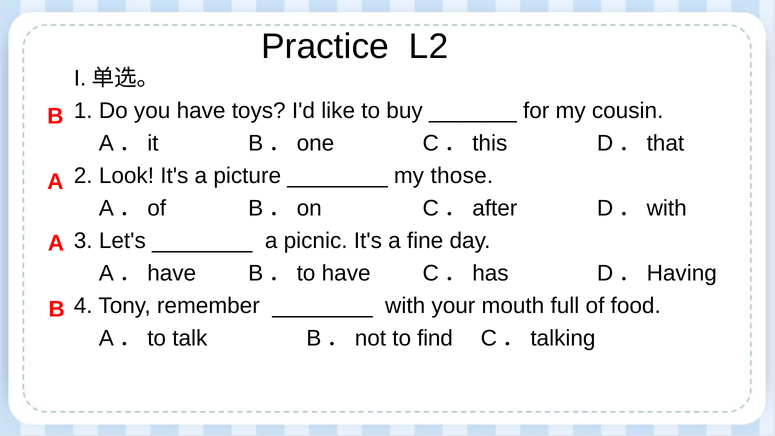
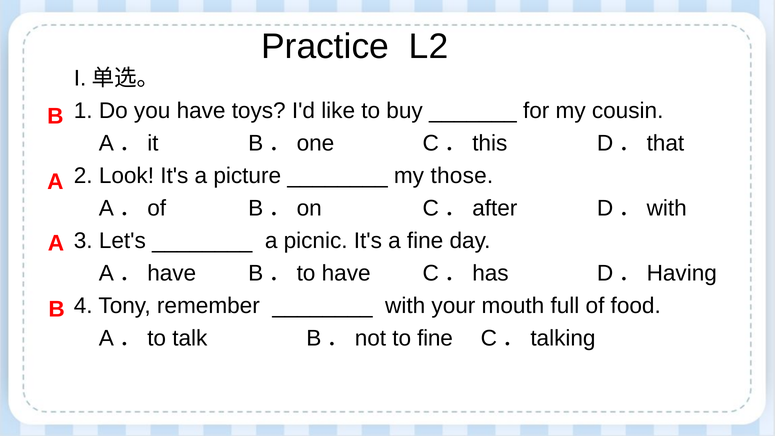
to find: find -> fine (435, 338)
